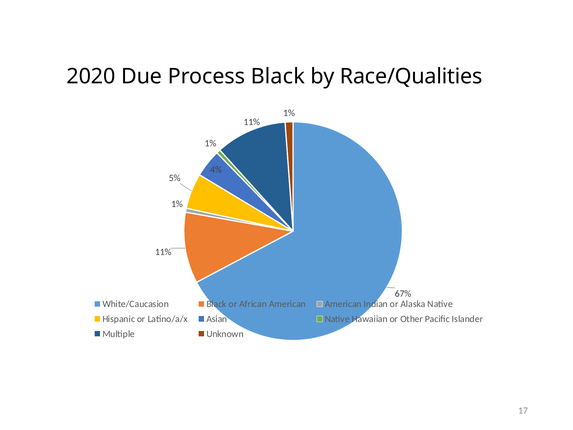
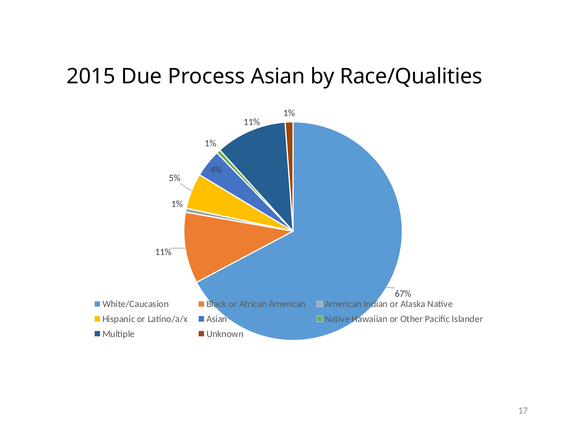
2020: 2020 -> 2015 (91, 76)
Process Black: Black -> Asian (278, 76)
